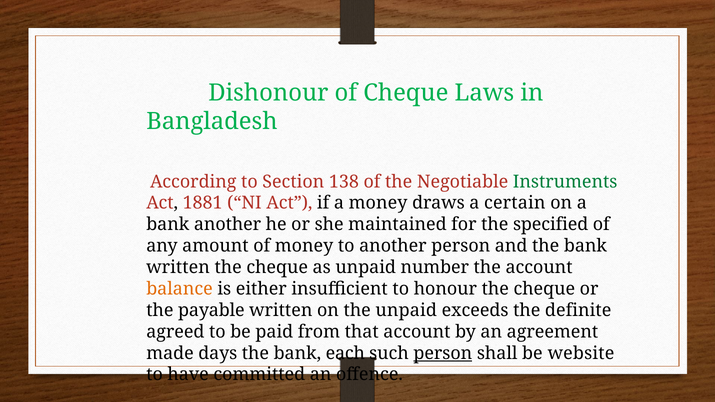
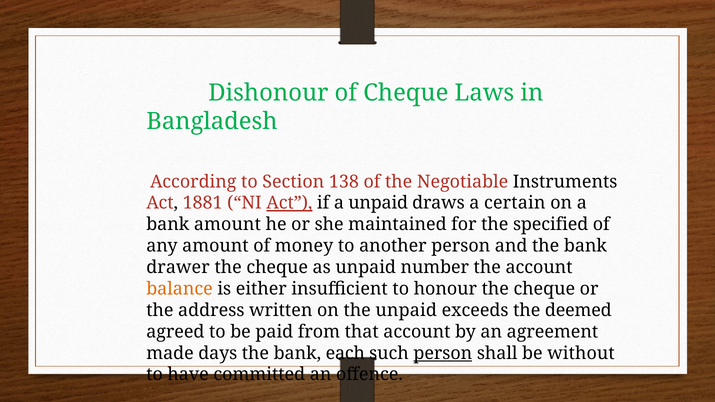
Instruments colour: green -> black (565, 182)
Act underline: none -> present (289, 203)
a money: money -> unpaid (378, 203)
bank another: another -> amount (227, 225)
written: written -> drawer (178, 268)
payable: payable -> address (211, 310)
definite: definite -> deemed (578, 310)
website: website -> without (581, 353)
